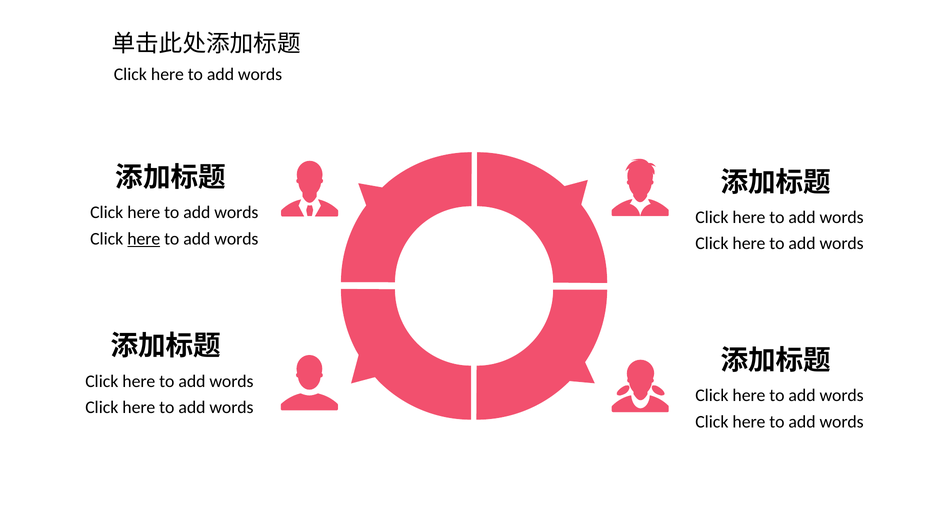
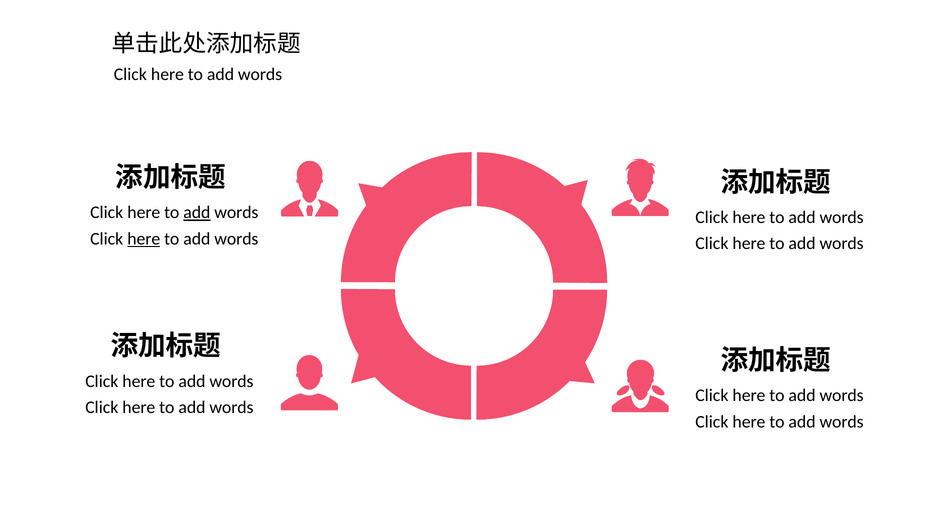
add underline: none -> present (197, 213)
